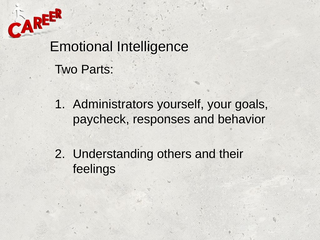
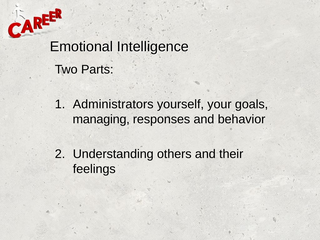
paycheck: paycheck -> managing (101, 119)
